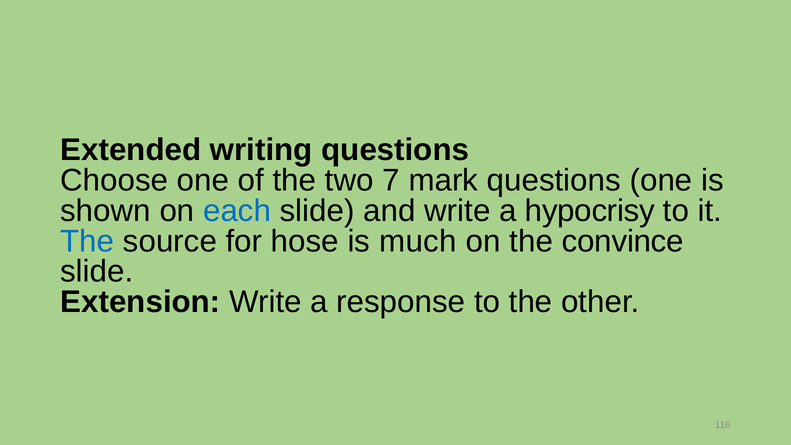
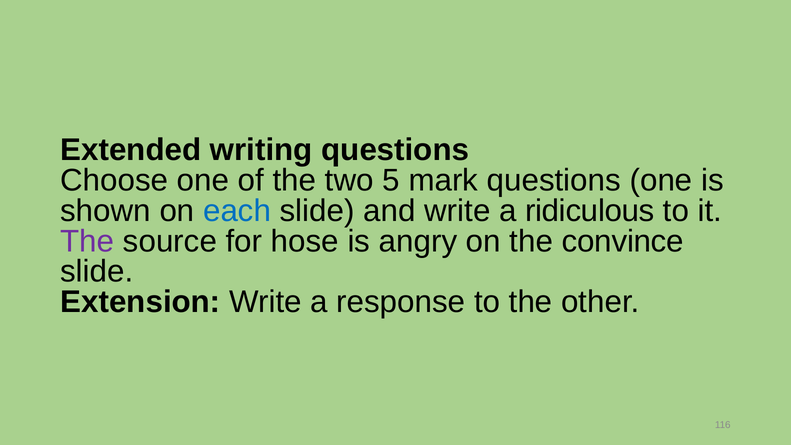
7: 7 -> 5 (391, 180)
hypocrisy: hypocrisy -> ridiculous (590, 211)
The colour: blue -> purple (87, 241)
much: much -> angry (418, 241)
